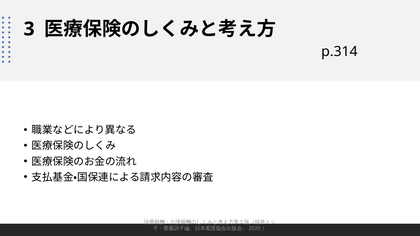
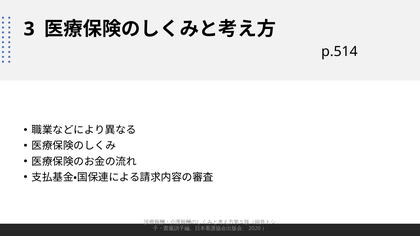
p.314: p.314 -> p.514 (339, 52)
